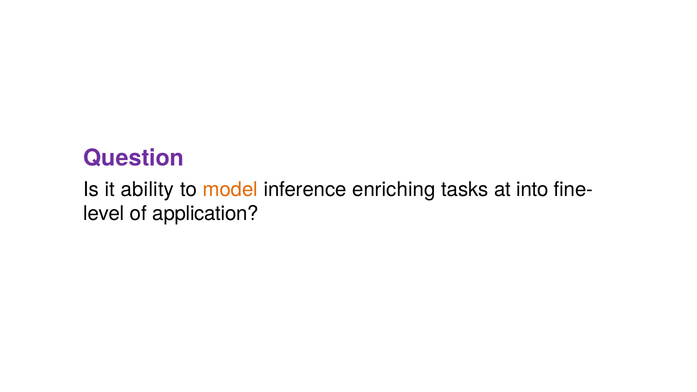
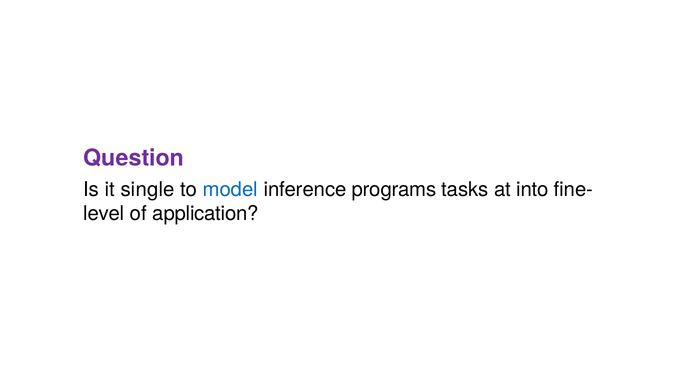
ability: ability -> single (148, 189)
model colour: orange -> blue (230, 189)
enriching: enriching -> programs (394, 189)
